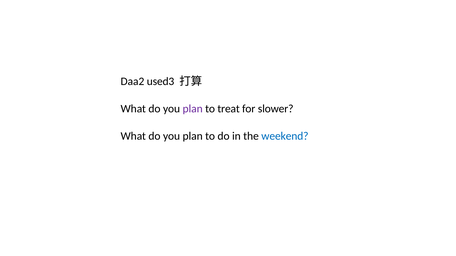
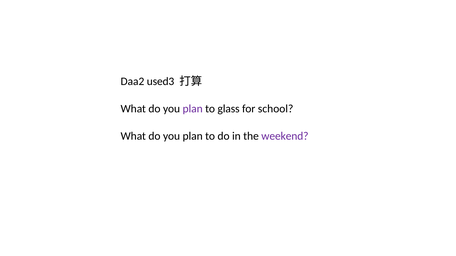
treat: treat -> glass (229, 109)
slower: slower -> school (276, 109)
weekend colour: blue -> purple (285, 136)
